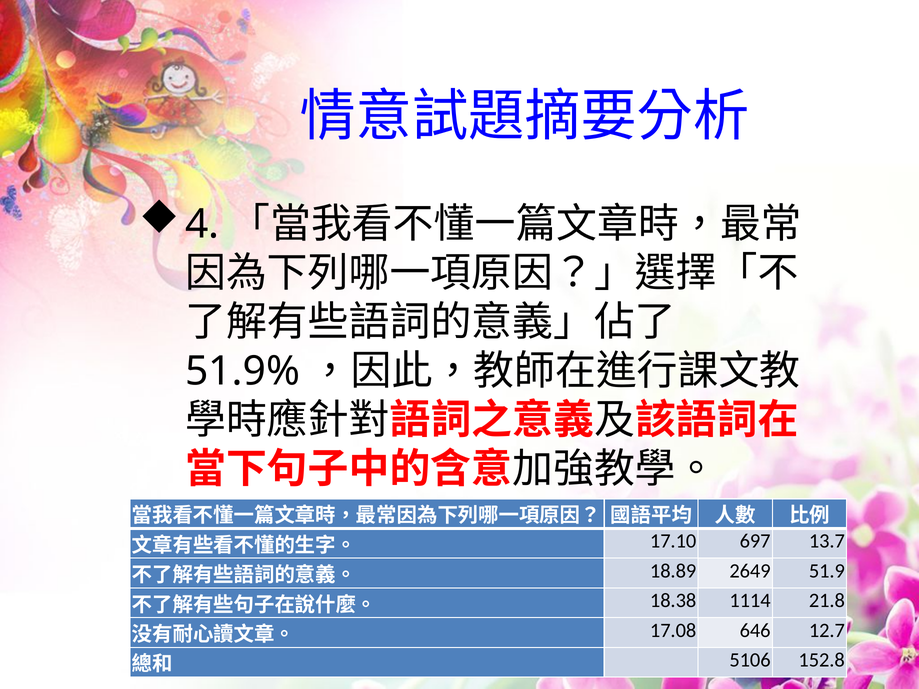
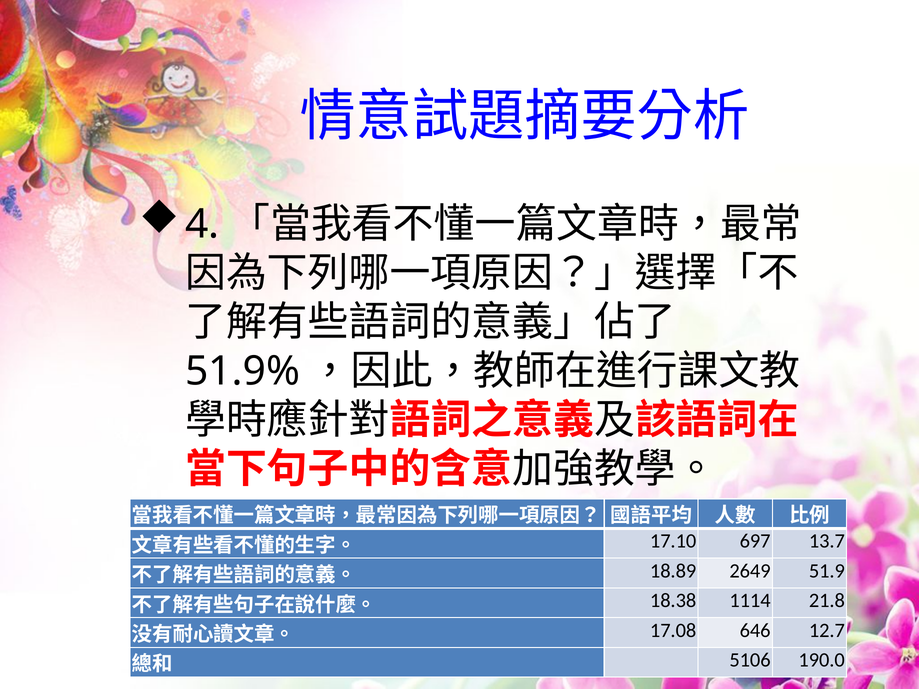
152.8: 152.8 -> 190.0 (822, 660)
